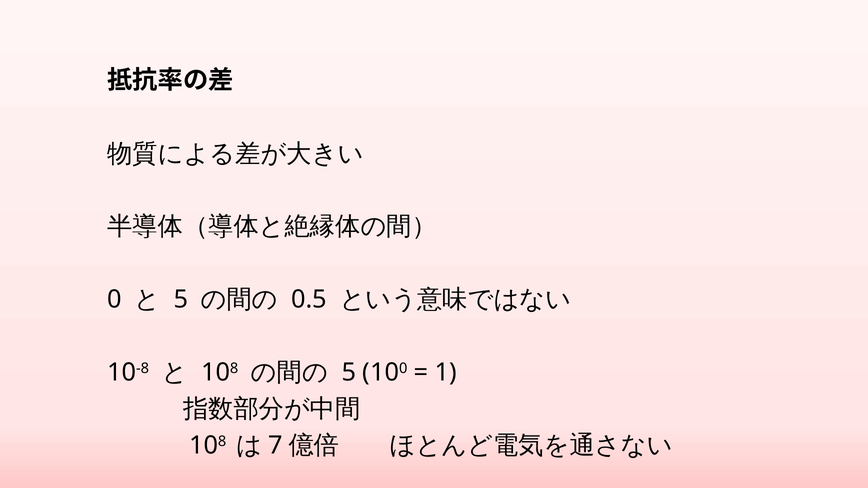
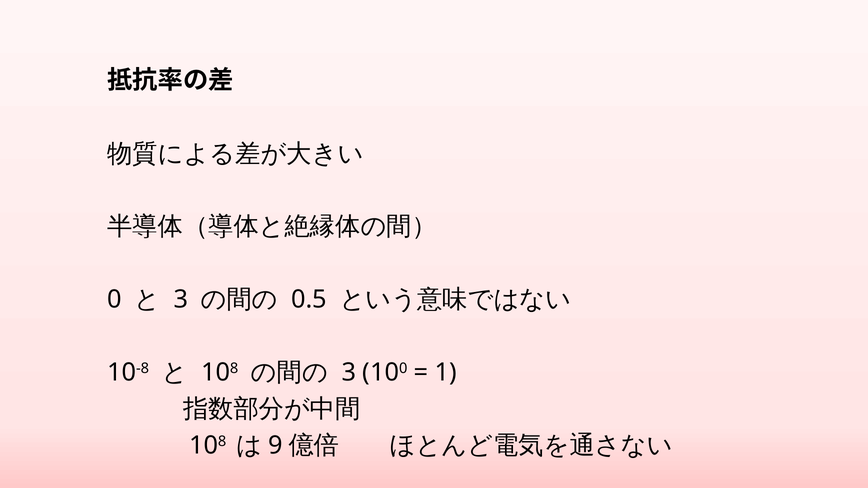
5: 5 -> 3 (181, 300)
5: 5 -> 3 (349, 373)
7: 7 -> 9 (275, 446)
